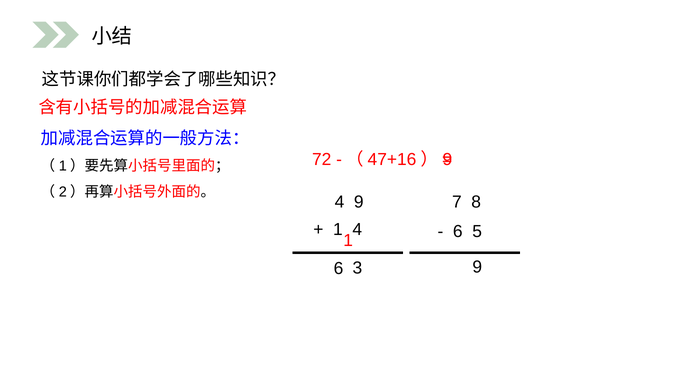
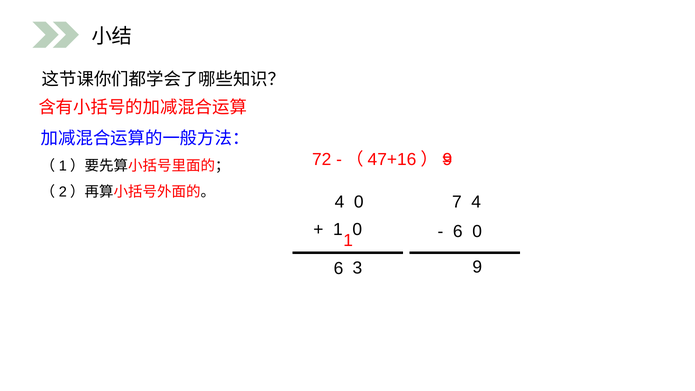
4 9: 9 -> 0 (359, 202)
7 8: 8 -> 4 (476, 202)
1 4: 4 -> 0 (357, 229)
6 5: 5 -> 0 (477, 232)
